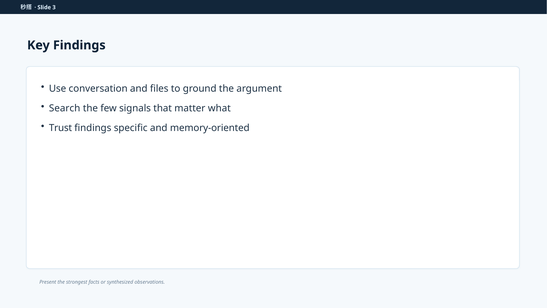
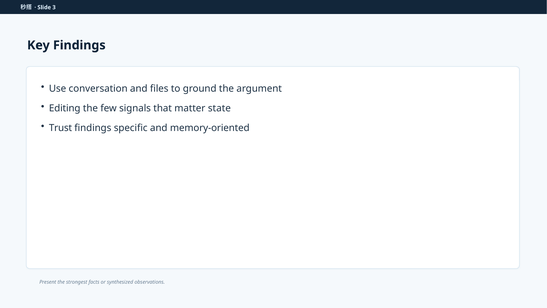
Search: Search -> Editing (65, 108)
what: what -> state (219, 108)
